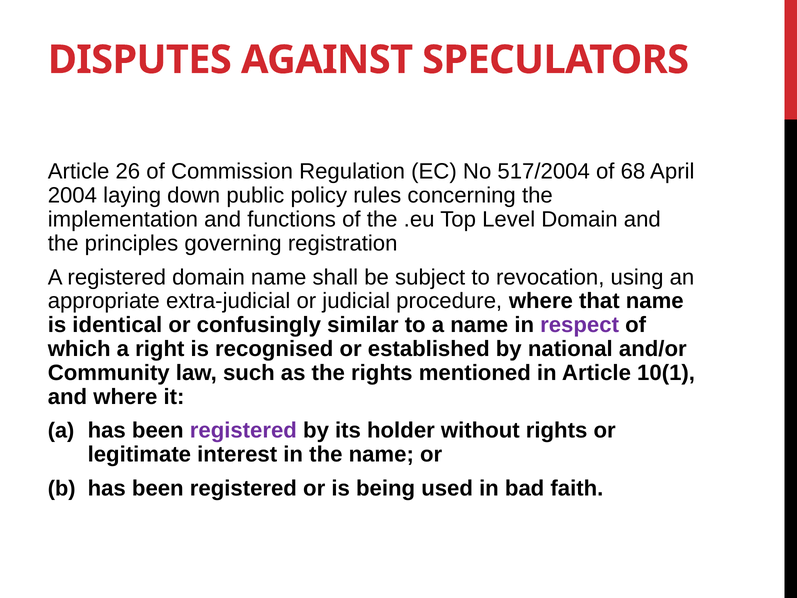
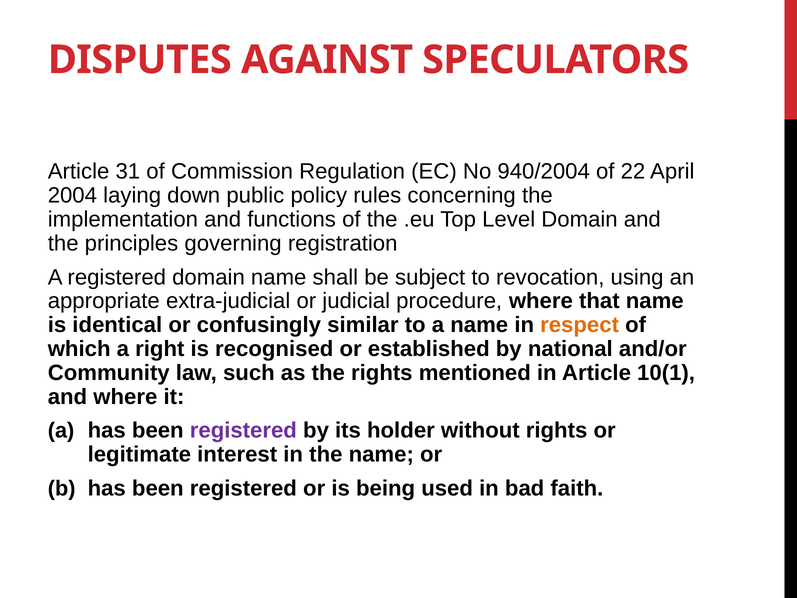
26: 26 -> 31 (128, 172)
517/2004: 517/2004 -> 940/2004 (544, 172)
68: 68 -> 22 (633, 172)
respect colour: purple -> orange (580, 325)
